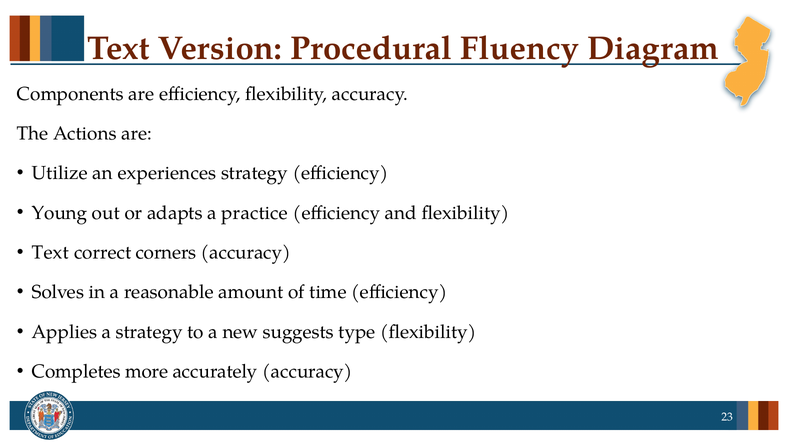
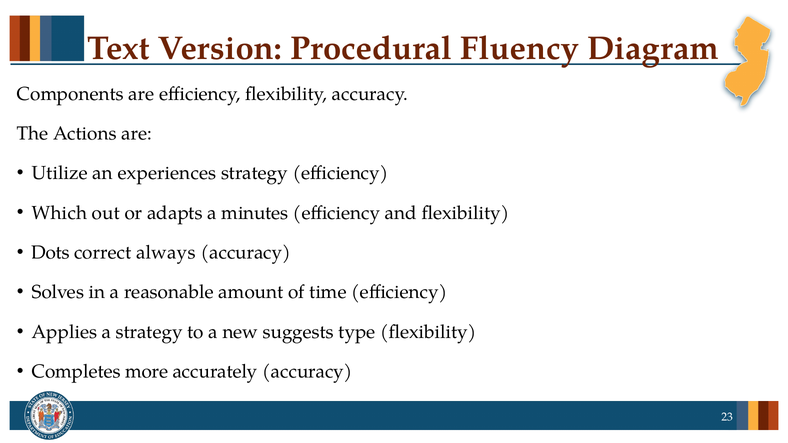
Young: Young -> Which (59, 213)
practice: practice -> minutes (255, 213)
Text: Text -> Dots (51, 253)
corners: corners -> always (166, 253)
